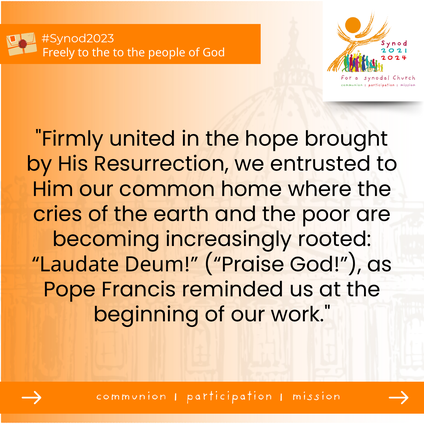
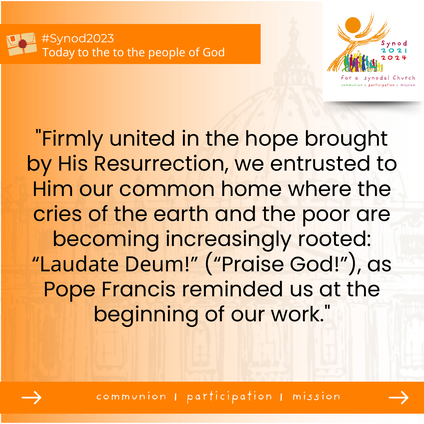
Freely: Freely -> Today (59, 53)
